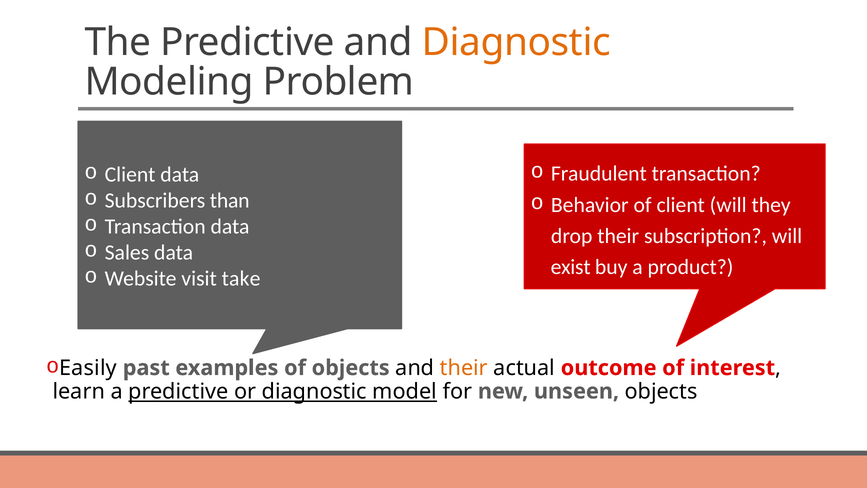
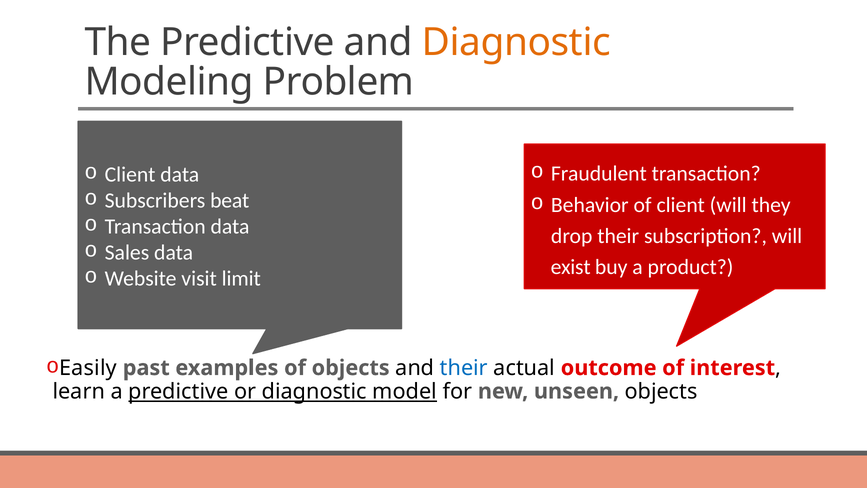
than: than -> beat (230, 200)
take: take -> limit (241, 278)
their colour: orange -> blue (464, 368)
